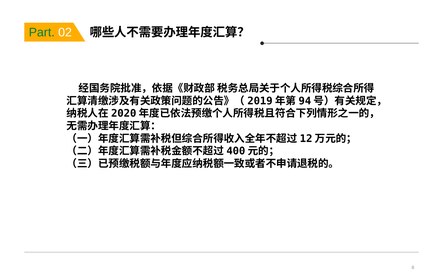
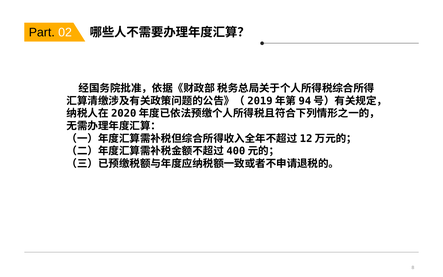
Part colour: green -> black (42, 33)
